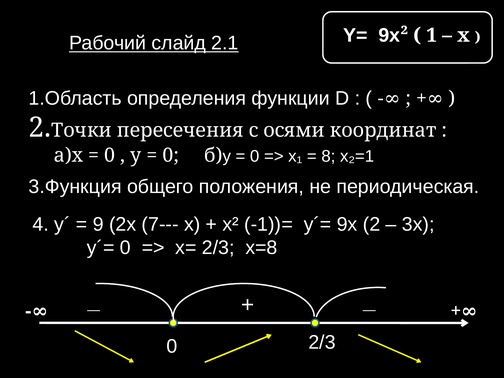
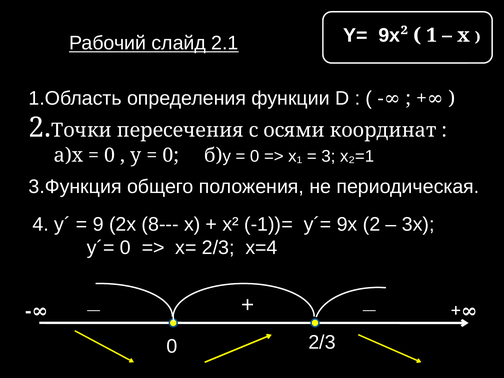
8: 8 -> 3 (328, 156)
7---: 7--- -> 8--- (160, 224)
х=8: х=8 -> х=4 (261, 248)
